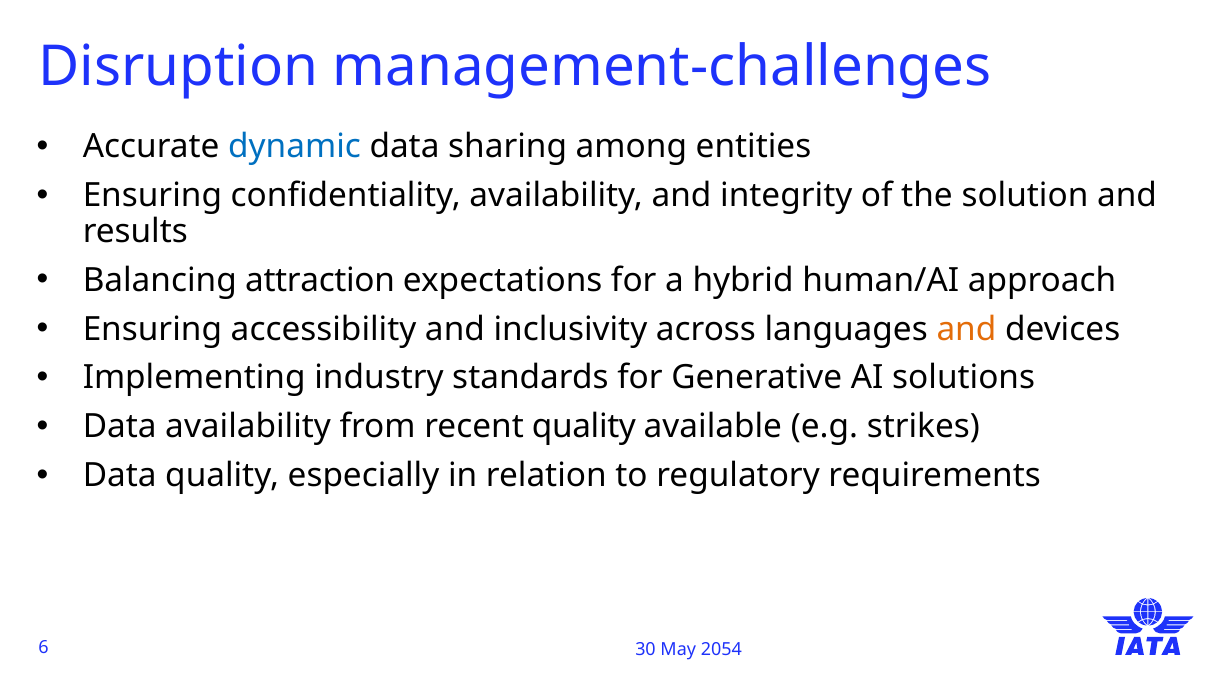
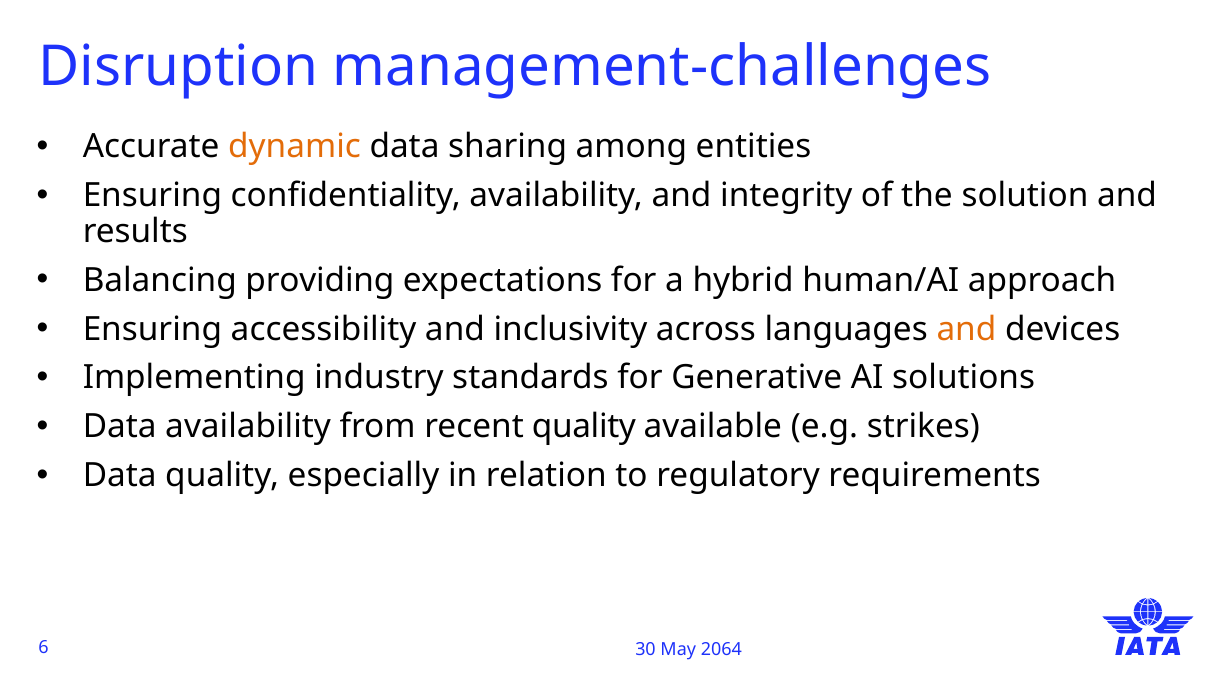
dynamic colour: blue -> orange (295, 146)
attraction: attraction -> providing (320, 280)
2054: 2054 -> 2064 (721, 650)
